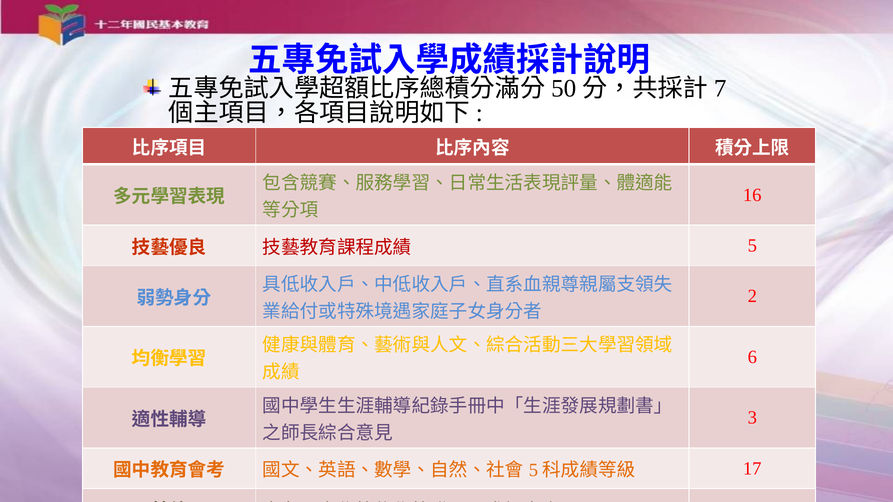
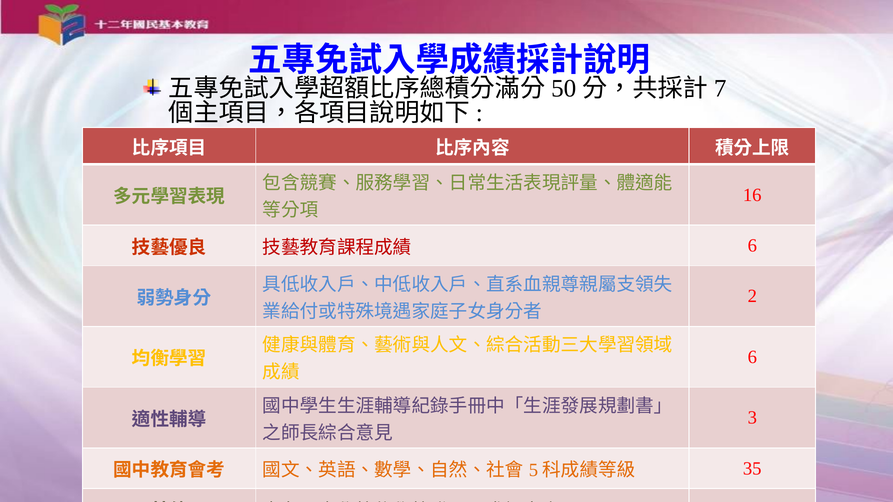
5: 5 -> 6 (752, 246)
17: 17 -> 35 (752, 469)
